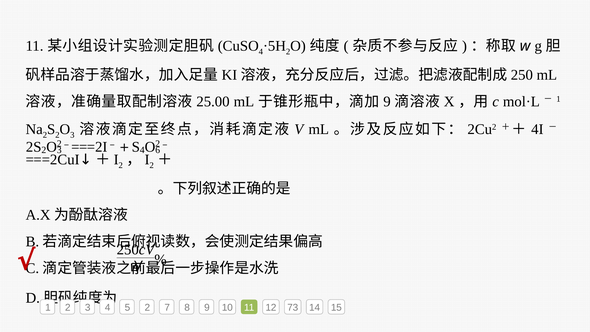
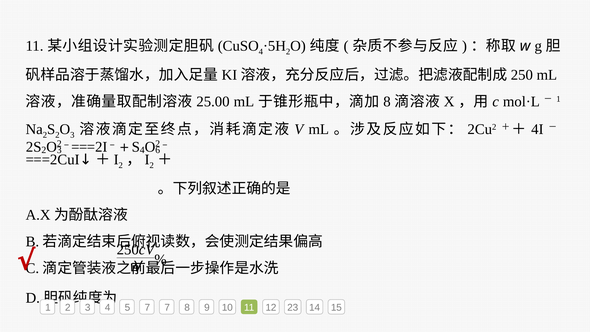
9: 9 -> 8 (387, 101)
5 2: 2 -> 7 (147, 307)
73: 73 -> 23 (293, 307)
